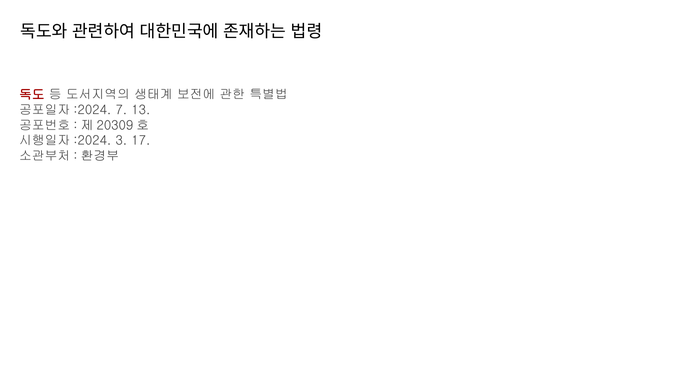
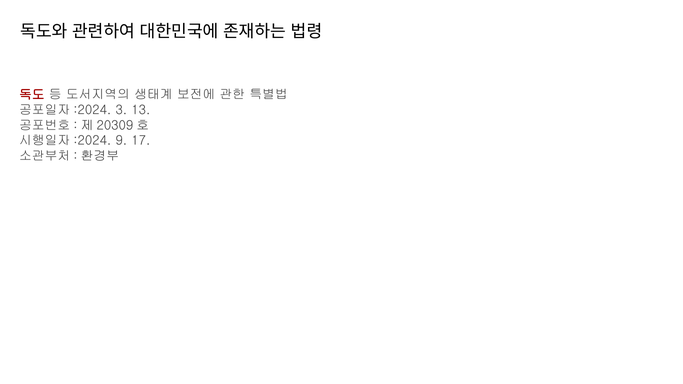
7: 7 -> 3 (121, 110)
3: 3 -> 9 (121, 141)
